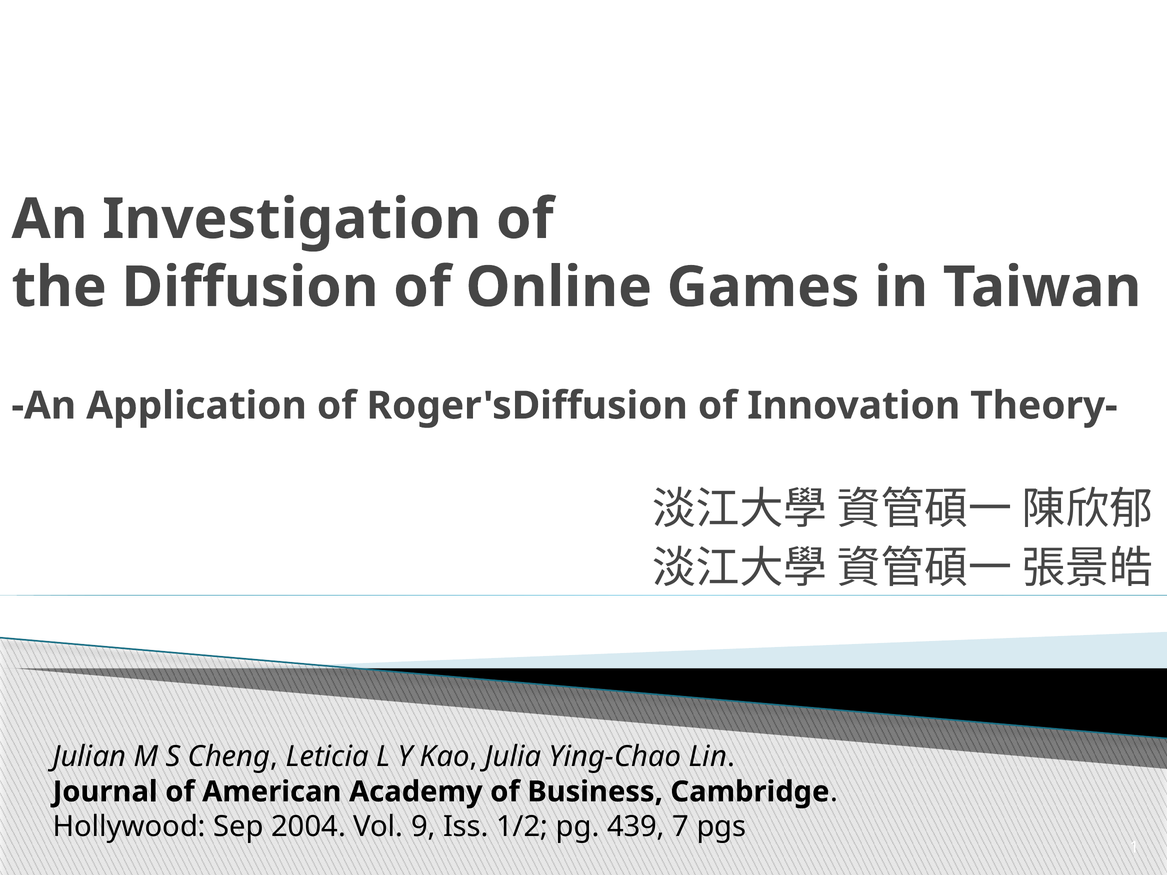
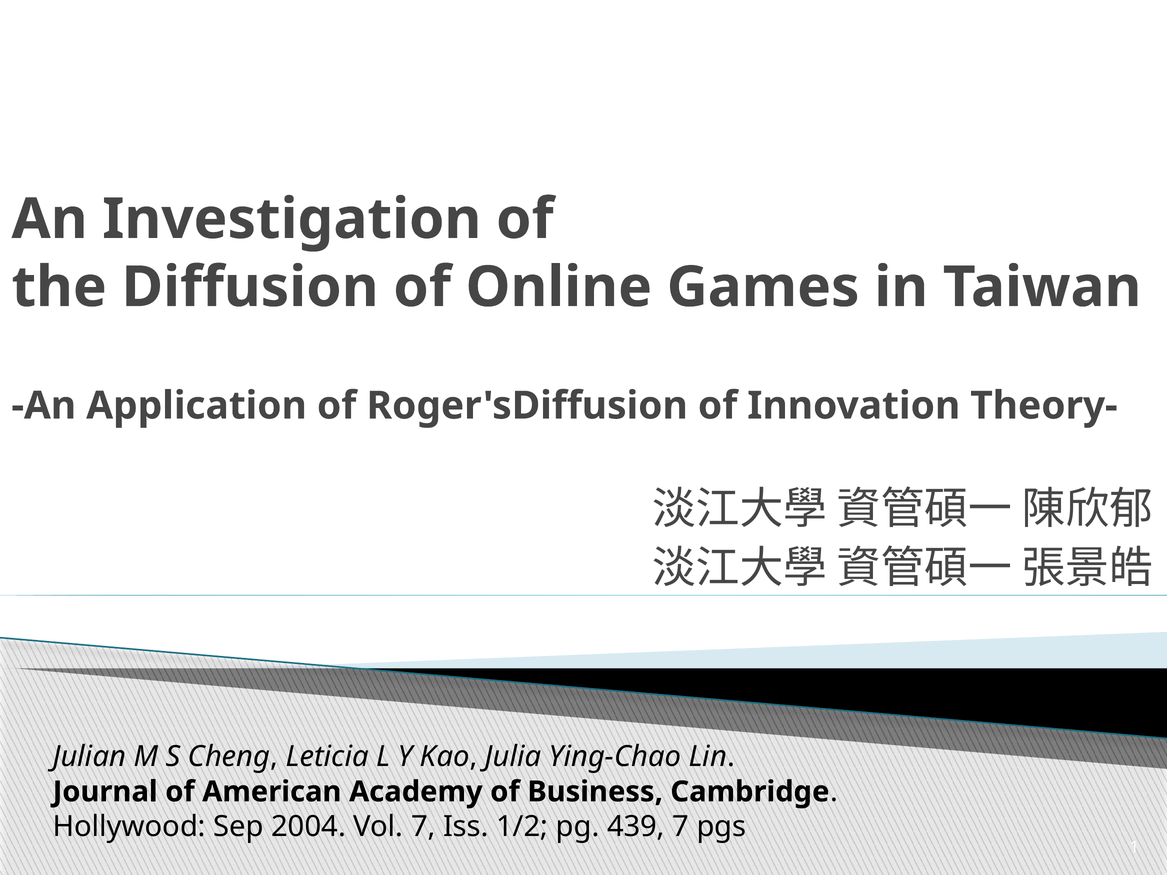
Vol 9: 9 -> 7 (423, 827)
